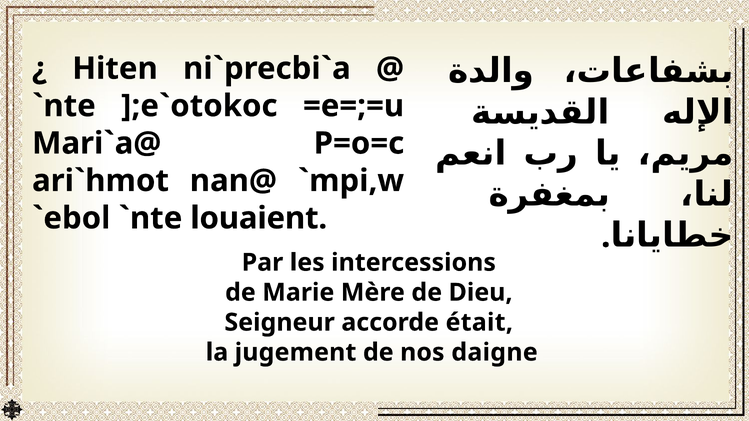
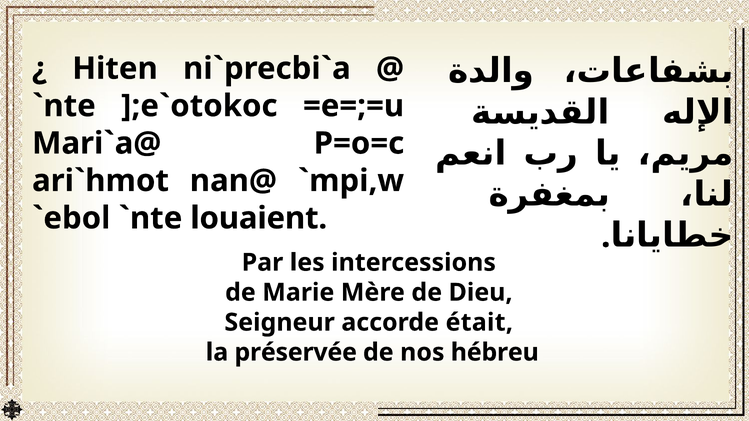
jugement: jugement -> préservée (296, 353)
daigne: daigne -> hébreu (495, 353)
